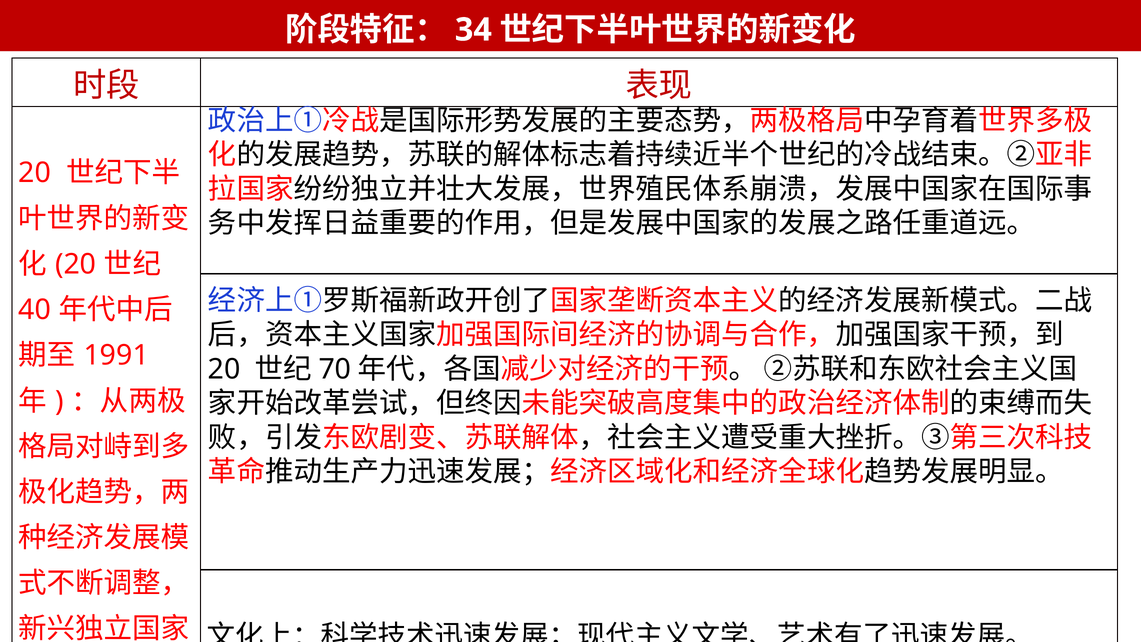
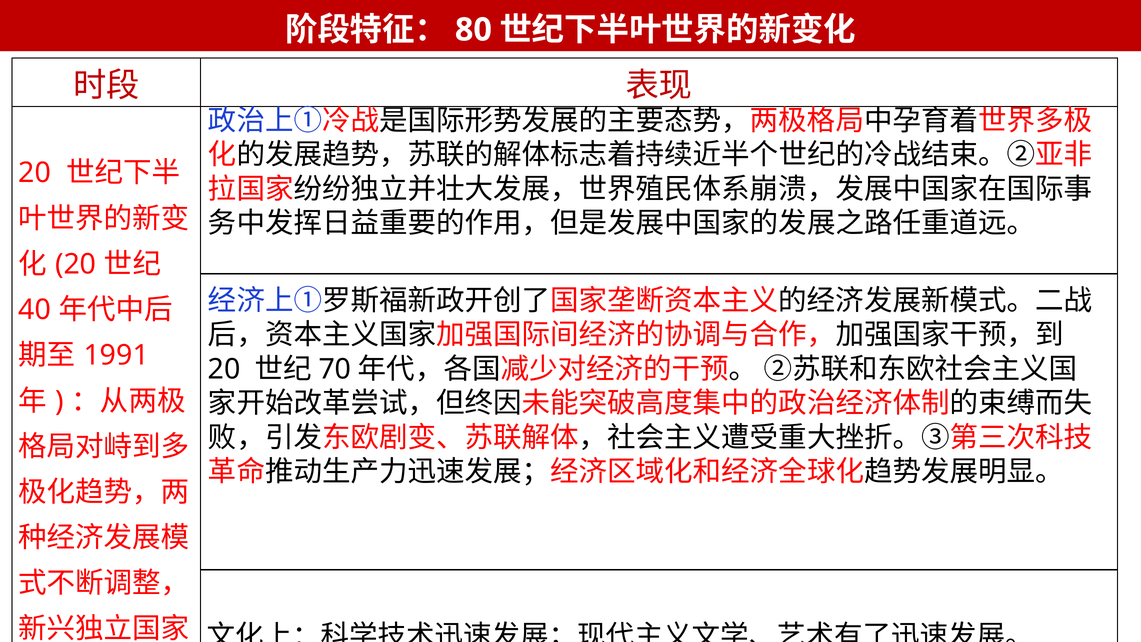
34: 34 -> 80 (473, 30)
